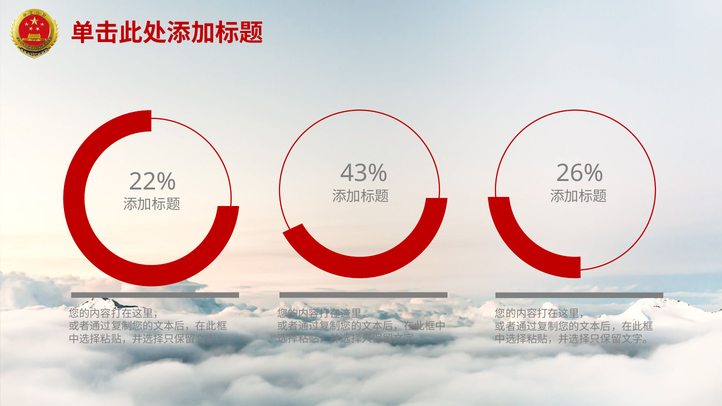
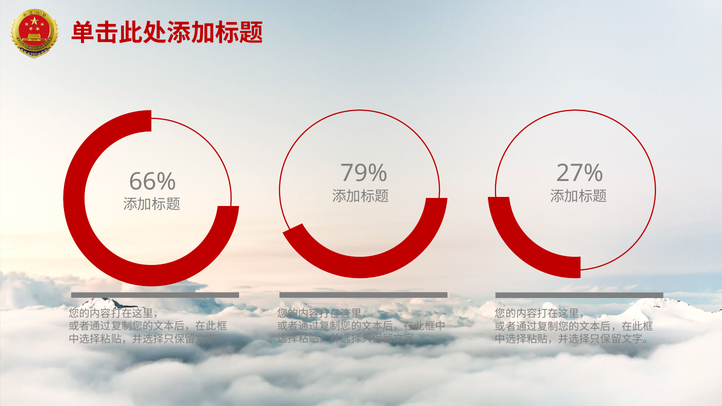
43%: 43% -> 79% (364, 174)
26%: 26% -> 27% (580, 174)
22%: 22% -> 66% (153, 182)
